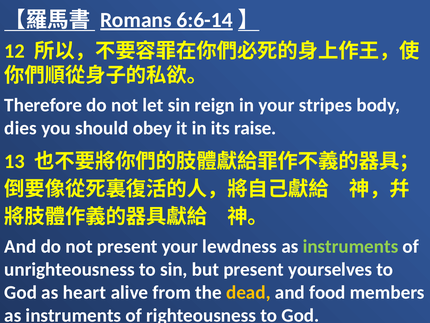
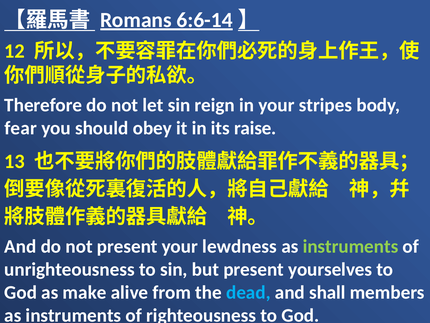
dies: dies -> fear (21, 128)
heart: heart -> make (85, 292)
dead colour: yellow -> light blue (248, 292)
food: food -> shall (327, 292)
